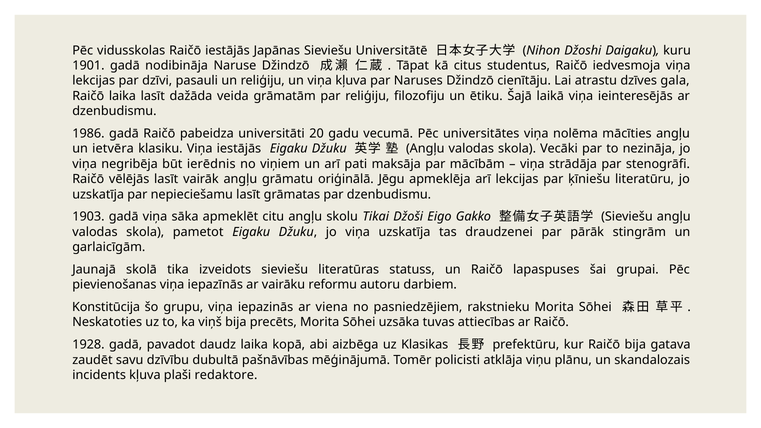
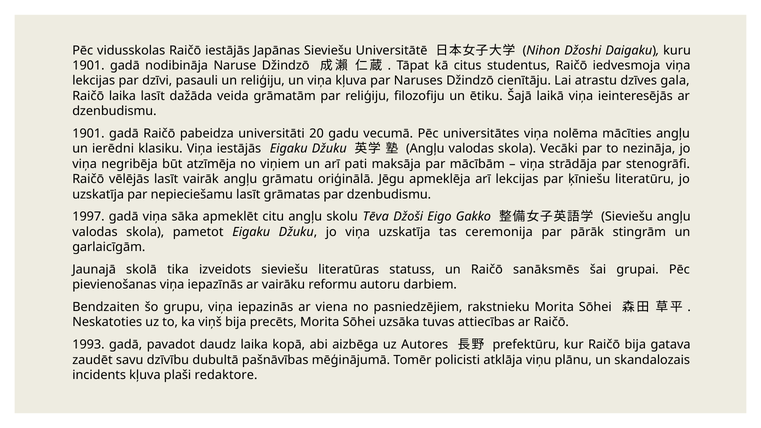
1986: 1986 -> 1901 (88, 134)
ietvēra: ietvēra -> ierēdni (113, 149)
ierēdnis: ierēdnis -> atzīmēja (211, 164)
1903: 1903 -> 1997 (88, 217)
Tikai: Tikai -> Tēva (376, 217)
draudzenei: draudzenei -> ceremonija (499, 232)
lapaspuses: lapaspuses -> sanāksmēs (546, 270)
Konstitūcija: Konstitūcija -> Bendzaiten (106, 307)
1928: 1928 -> 1993 (88, 345)
Klasikas: Klasikas -> Autores (425, 345)
